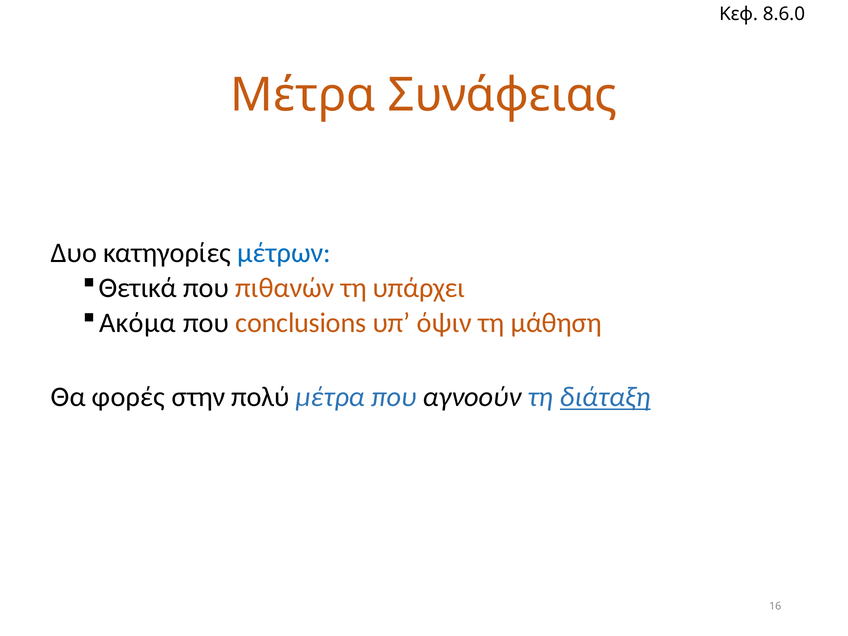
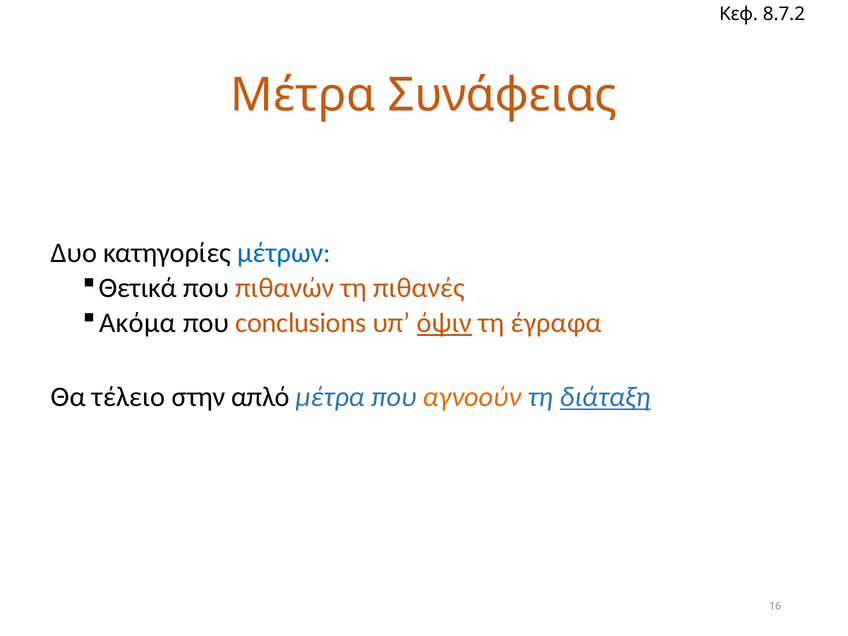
8.6.0: 8.6.0 -> 8.7.2 (784, 14)
υπάρχει: υπάρχει -> πιθανές (419, 288)
όψιν underline: none -> present (444, 323)
μάθηση: μάθηση -> έγραφα (556, 323)
φορές: φορές -> τέλειο (129, 397)
πολύ: πολύ -> απλό (260, 397)
αγνοούν colour: black -> orange (472, 397)
